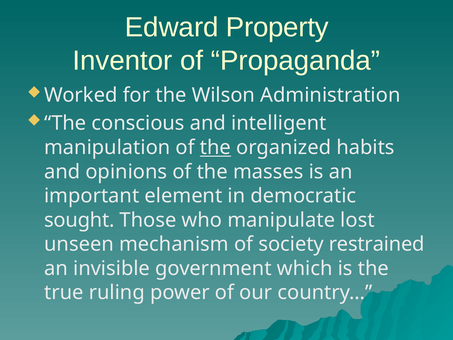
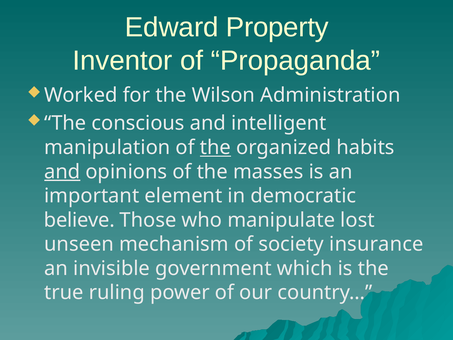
and underline: none -> present (62, 172)
sought: sought -> believe (79, 220)
restrained: restrained -> insurance (376, 244)
